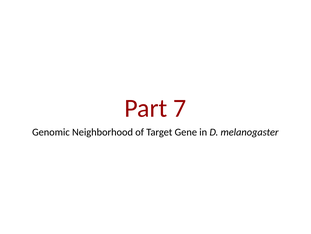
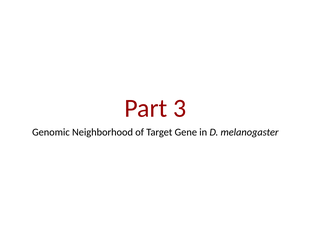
7: 7 -> 3 (180, 108)
